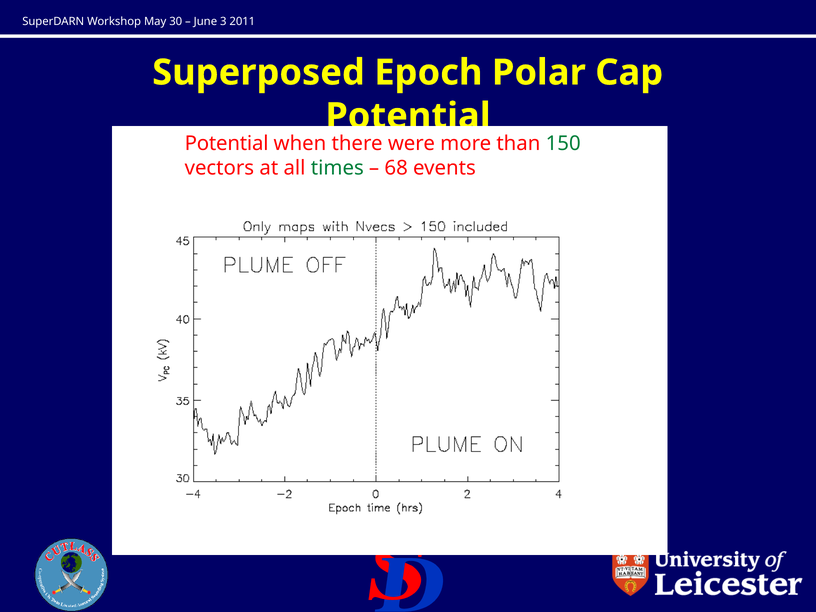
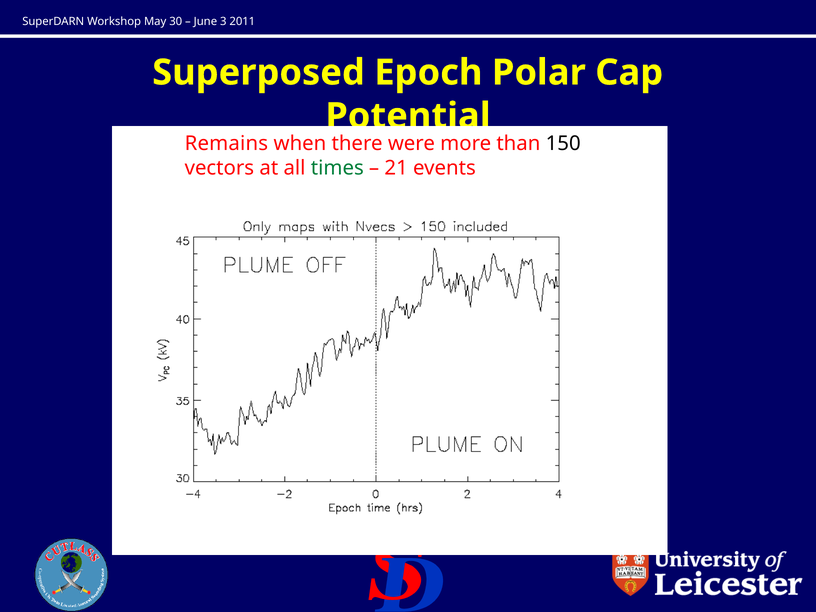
Potential: Potential -> Remains (226, 144)
150 colour: green -> black (563, 144)
68: 68 -> 21 (396, 168)
